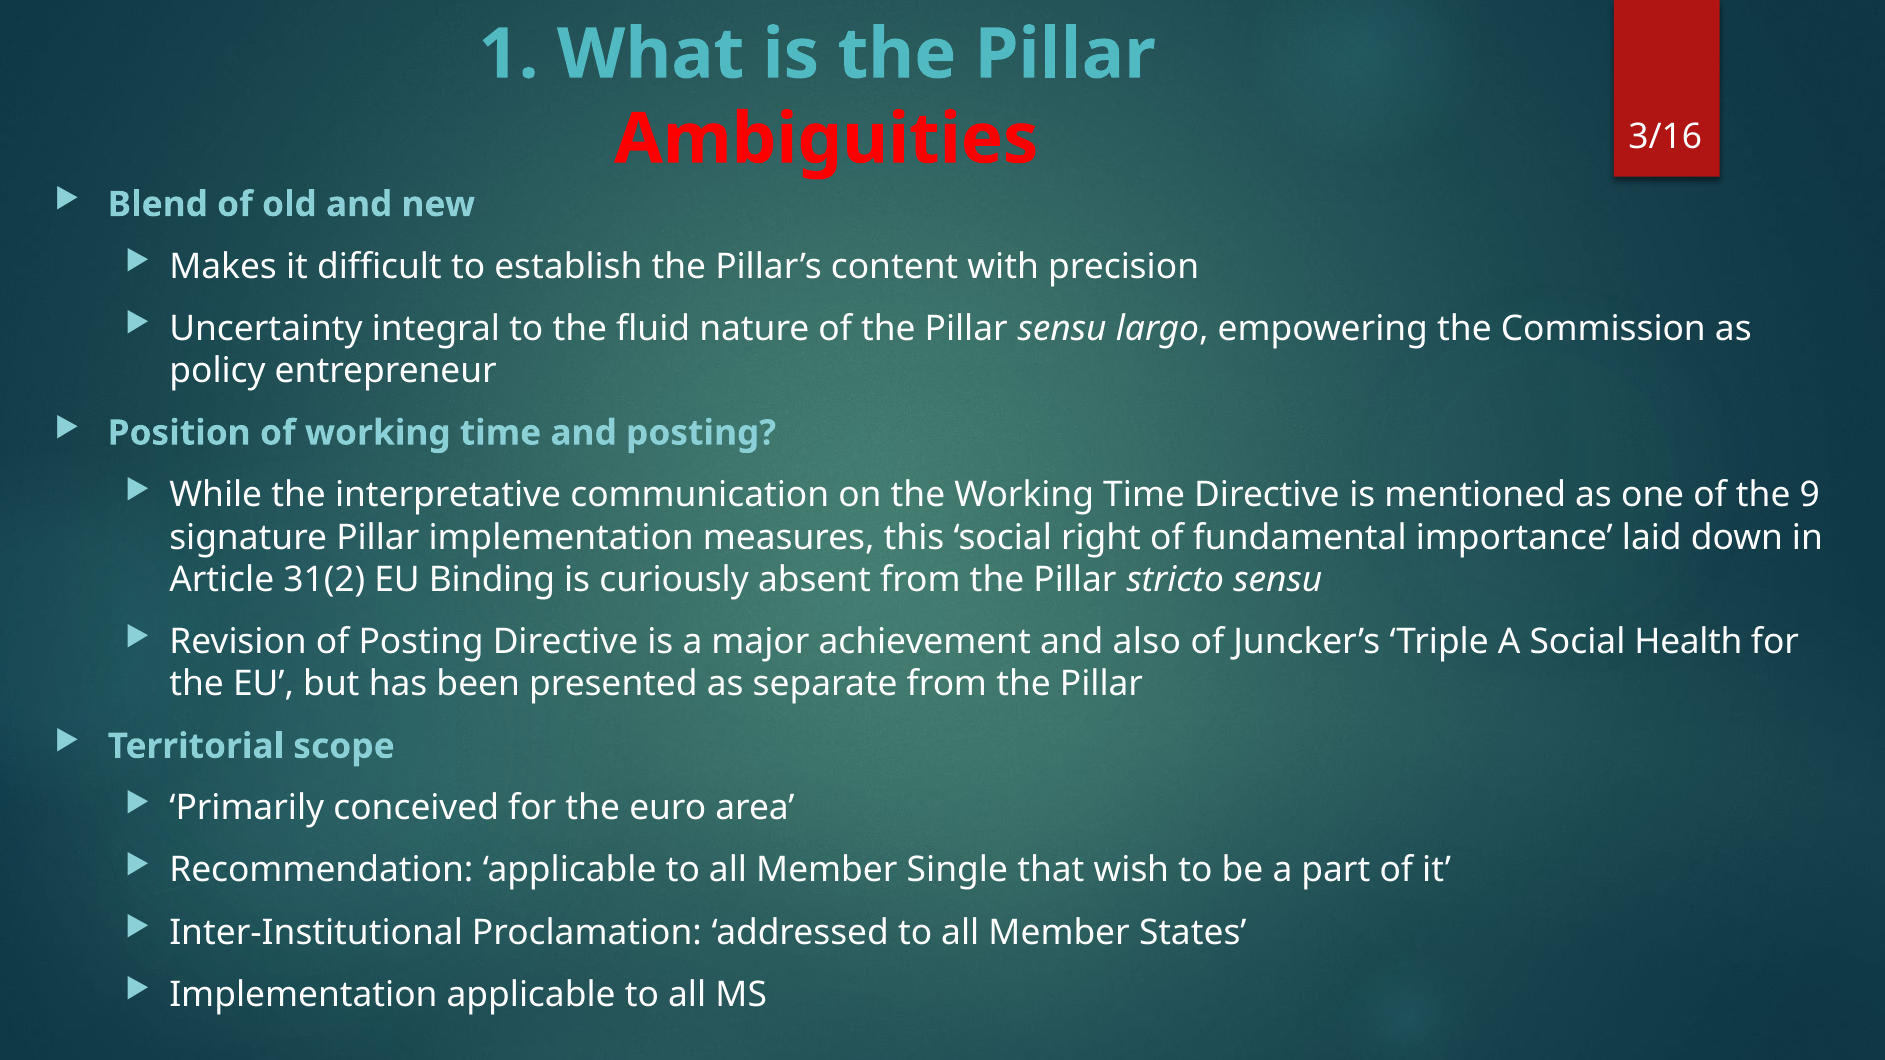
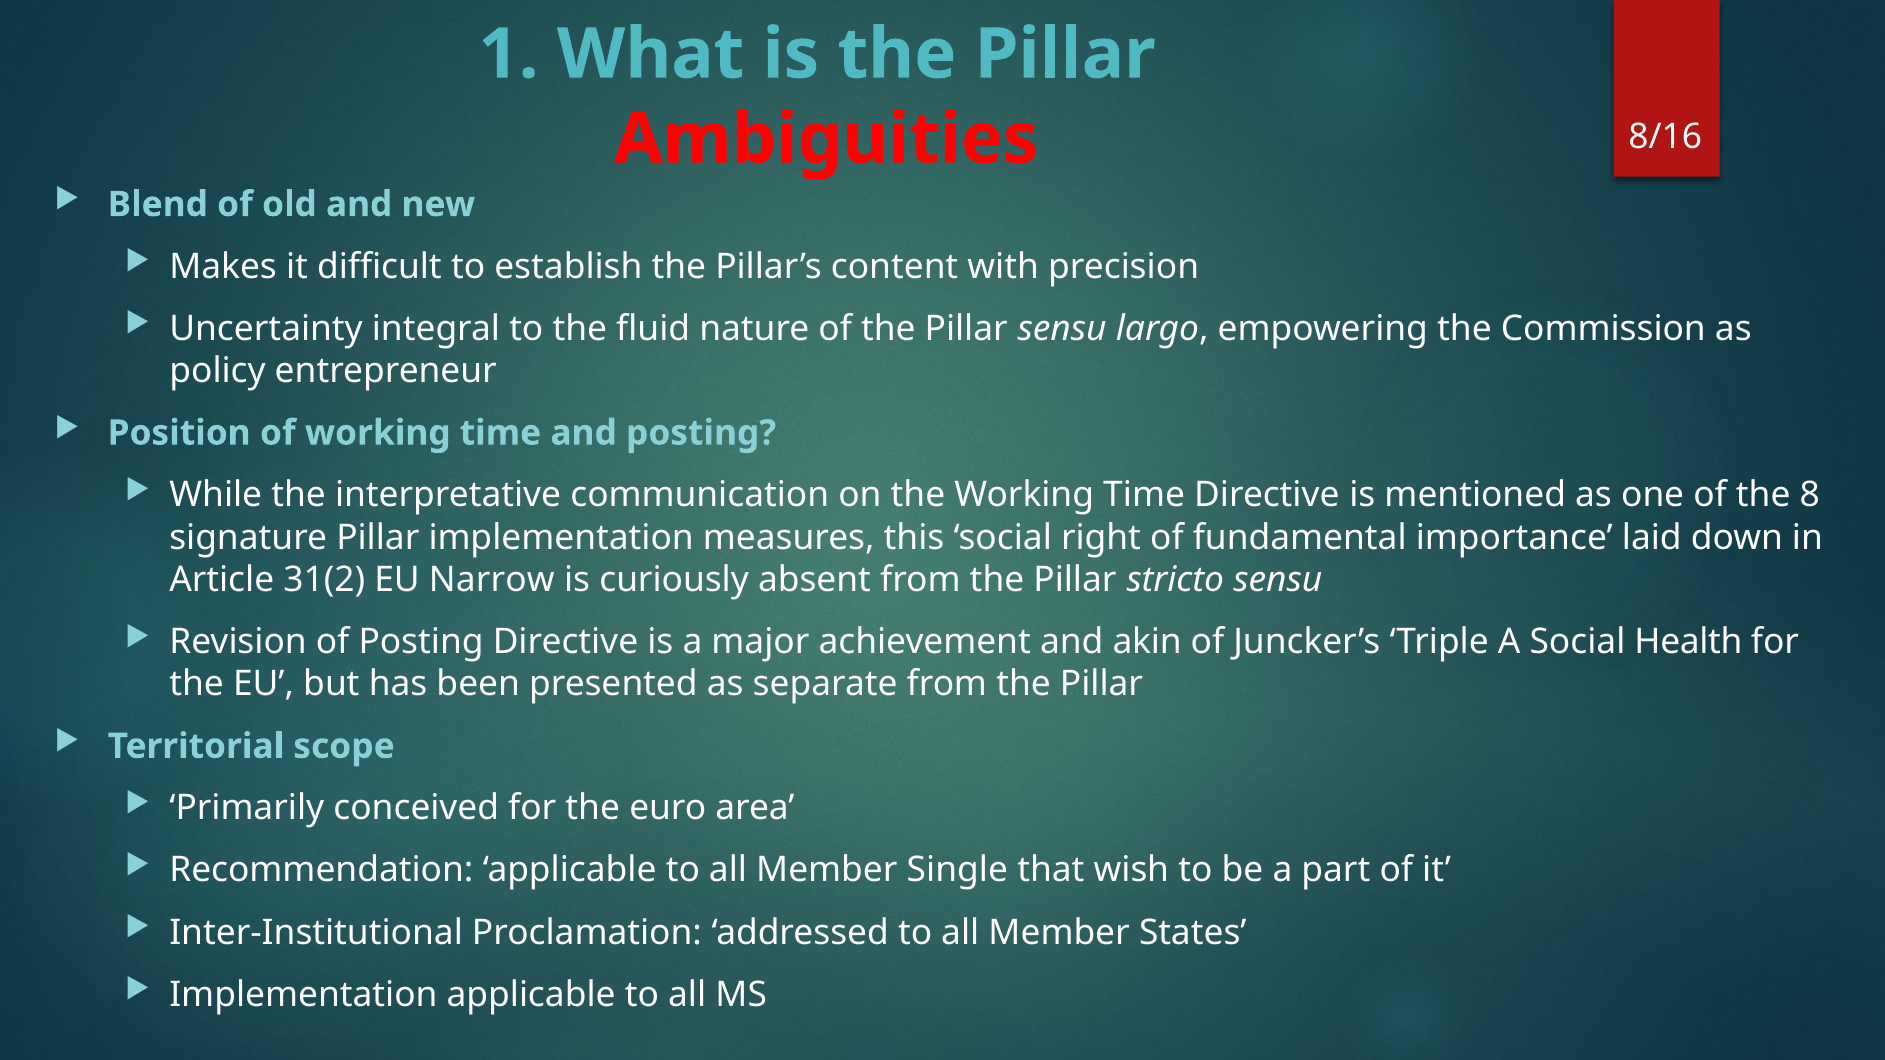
3/16: 3/16 -> 8/16 (1665, 137)
9: 9 -> 8 (1810, 495)
Binding: Binding -> Narrow (492, 580)
also: also -> akin (1147, 642)
